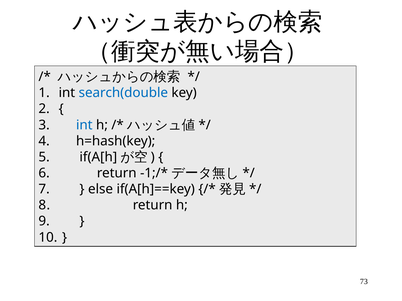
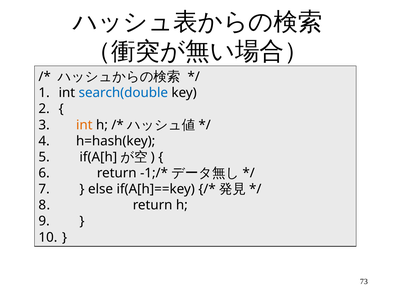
int colour: blue -> orange (84, 125)
